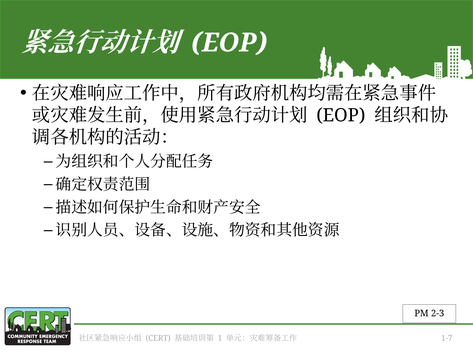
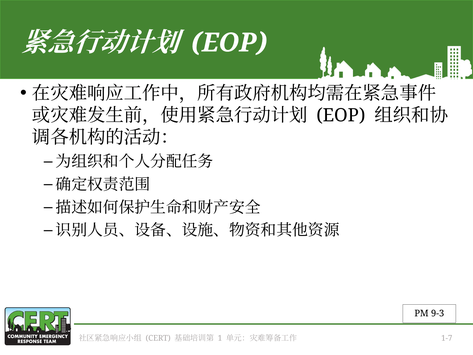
2-3: 2-3 -> 9-3 (438, 313)
